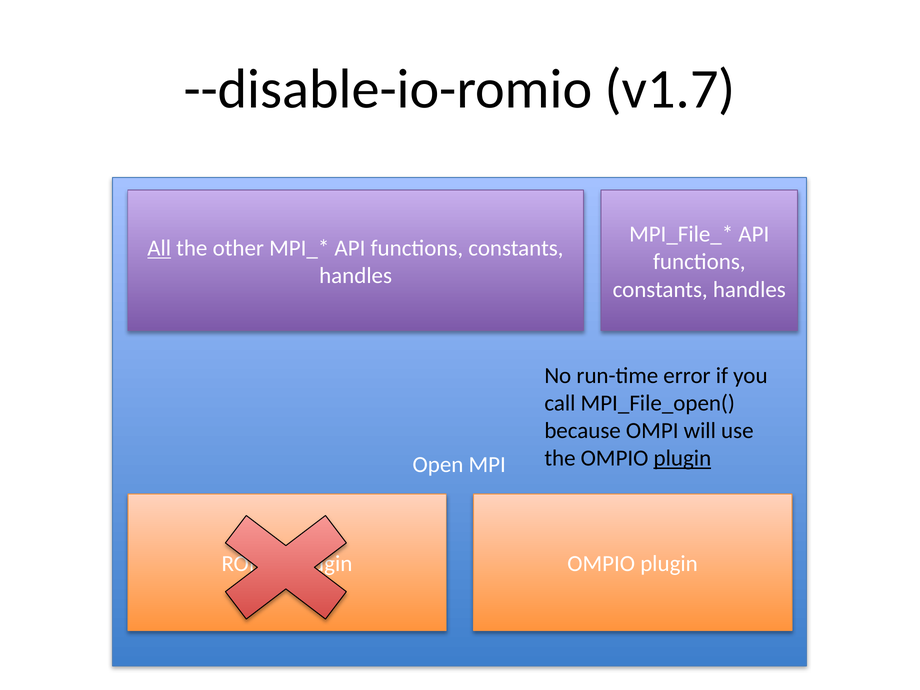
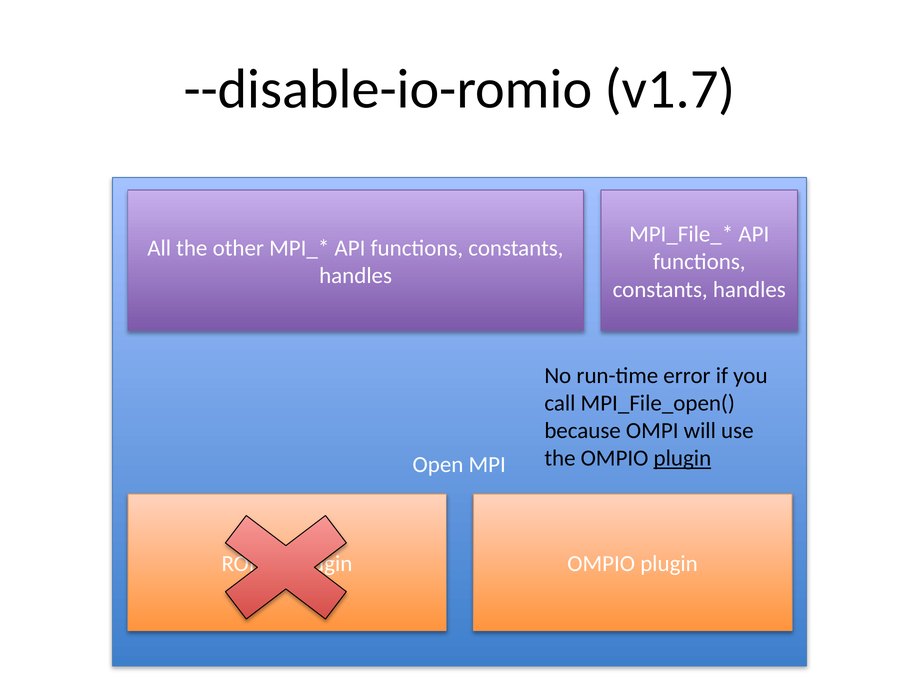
All underline: present -> none (159, 248)
